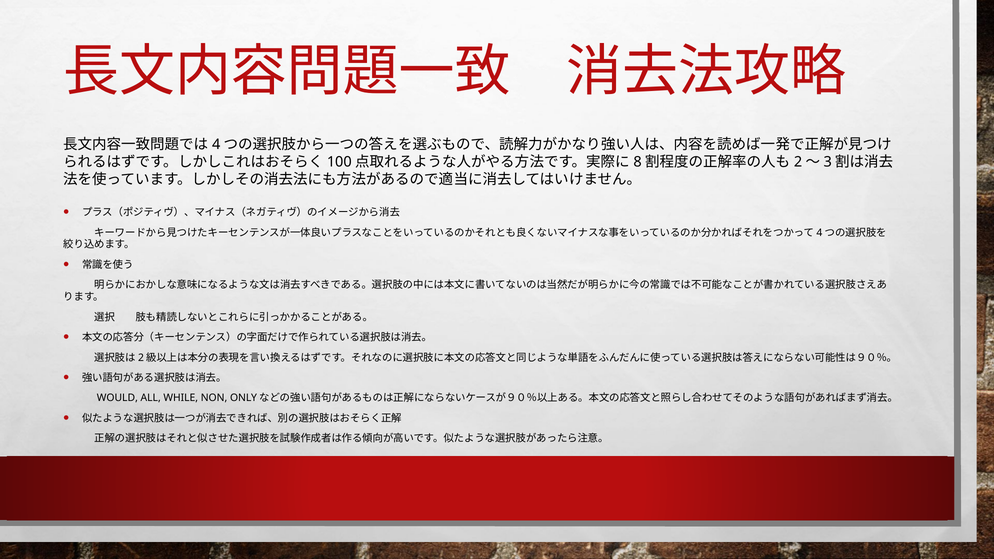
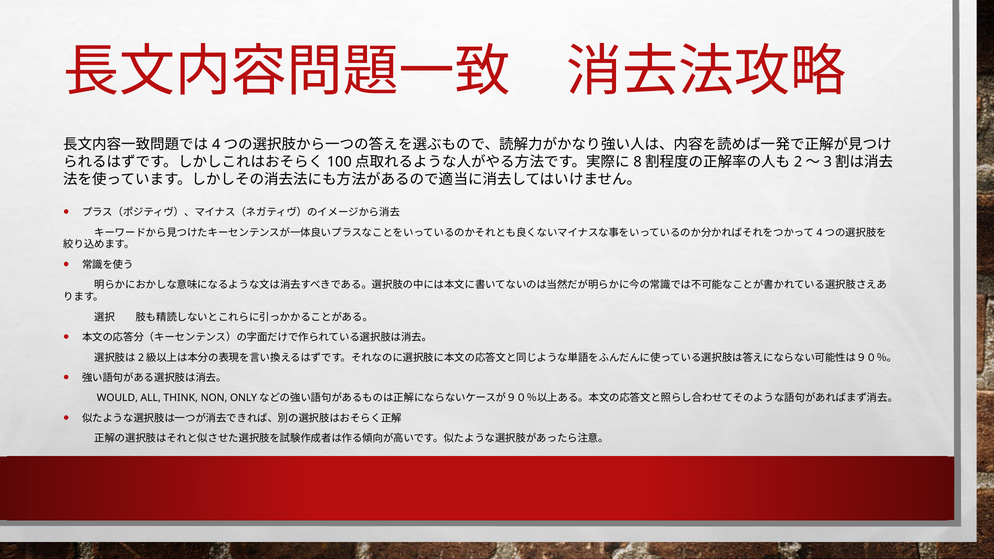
WHILE: WHILE -> THINK (181, 398)
